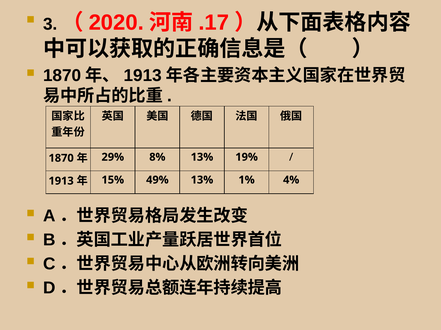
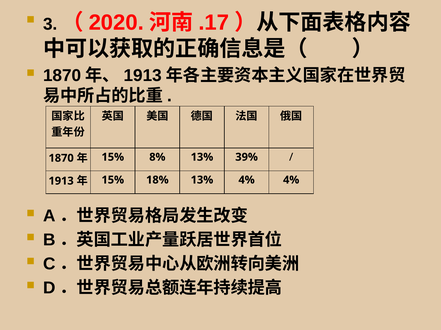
29%: 29% -> 15% (113, 157)
19%: 19% -> 39% (247, 157)
49%: 49% -> 18% (157, 180)
13% 1%: 1% -> 4% (247, 180)
